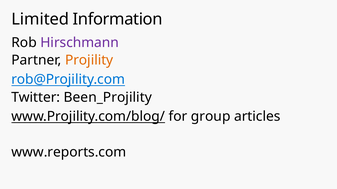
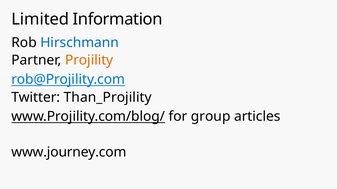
Hirschmann colour: purple -> blue (80, 43)
Been_Projility: Been_Projility -> Than_Projility (108, 98)
www.reports.com: www.reports.com -> www.journey.com (69, 152)
